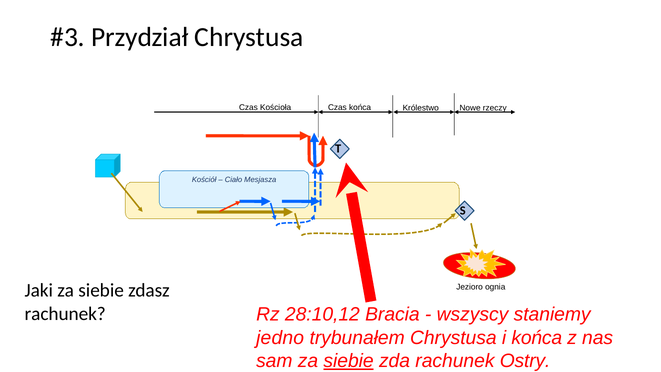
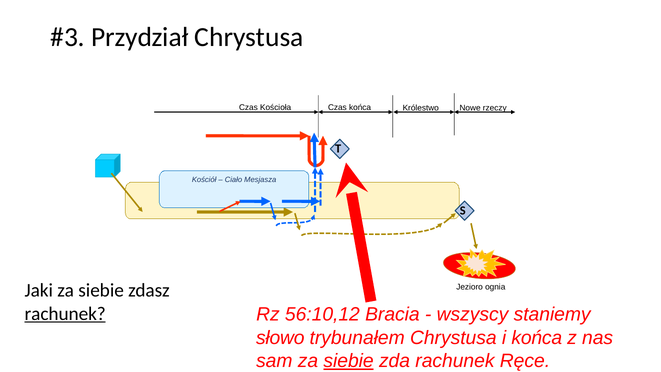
28:10,12: 28:10,12 -> 56:10,12 (322, 314)
rachunek underline: none -> present (65, 314)
jedno: jedno -> słowo (280, 338)
Ostry: Ostry -> Ręce (525, 361)
